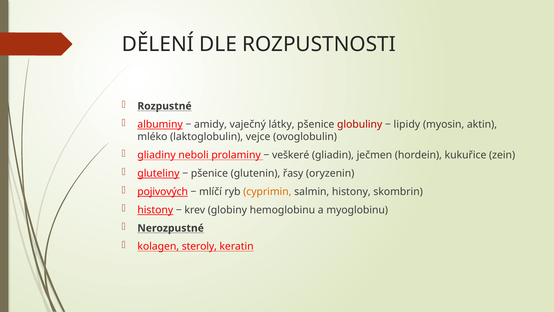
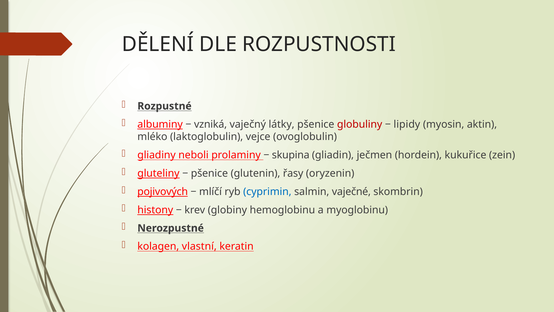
amidy: amidy -> vzniká (211, 124)
veškeré: veškeré -> skupina (291, 155)
cyprimin colour: orange -> blue (267, 191)
salmin histony: histony -> vaječné (351, 191)
steroly: steroly -> vlastní (199, 246)
